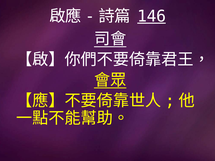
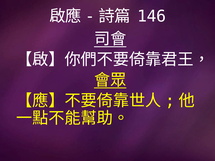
146 underline: present -> none (152, 16)
